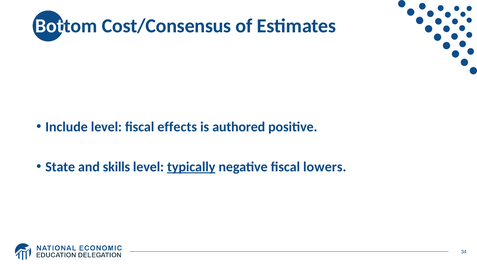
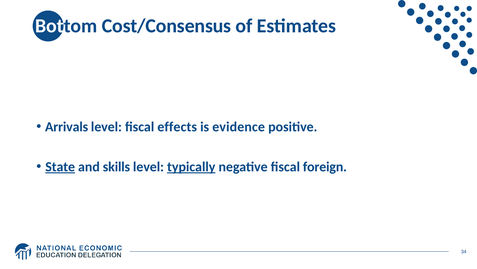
Include: Include -> Arrivals (67, 126)
authored: authored -> evidence (239, 126)
State underline: none -> present (60, 166)
lowers: lowers -> foreign (325, 166)
